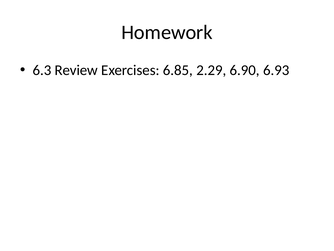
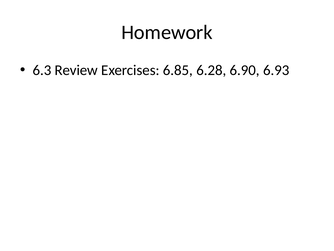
2.29: 2.29 -> 6.28 (211, 70)
